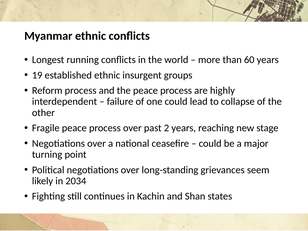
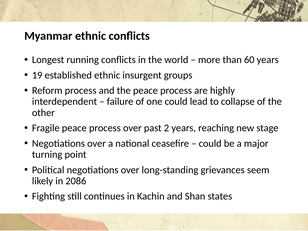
2034: 2034 -> 2086 (76, 181)
